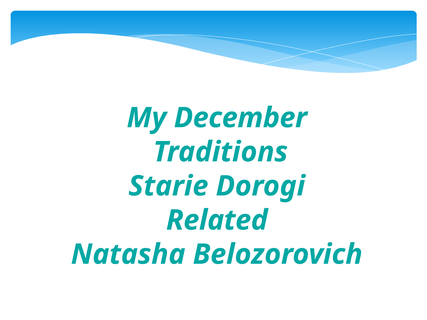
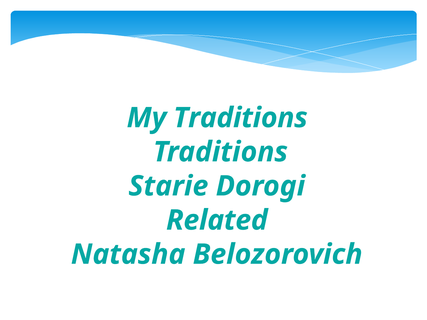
My December: December -> Traditions (240, 118)
